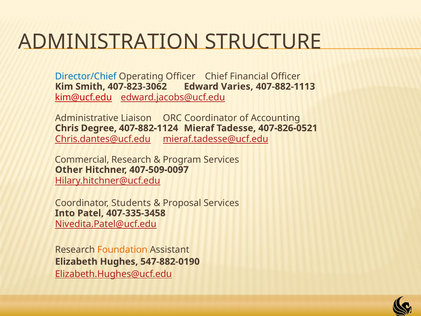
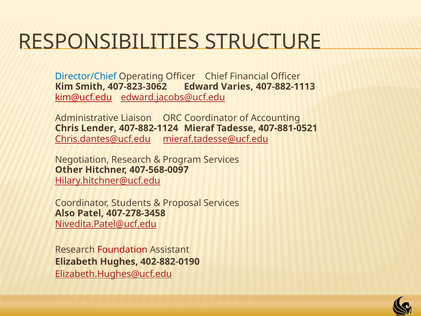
ADMINISTRATION: ADMINISTRATION -> RESPONSIBILITIES (109, 42)
Degree: Degree -> Lender (99, 128)
407-826-0521: 407-826-0521 -> 407-881-0521 (288, 128)
Commercial: Commercial -> Negotiation (82, 159)
407-509-0097: 407-509-0097 -> 407-568-0097 (159, 170)
Into: Into -> Also (65, 213)
407-335-3458: 407-335-3458 -> 407-278-3458 (136, 213)
Foundation colour: orange -> red (122, 249)
547-882-0190: 547-882-0190 -> 402-882-0190 (170, 261)
